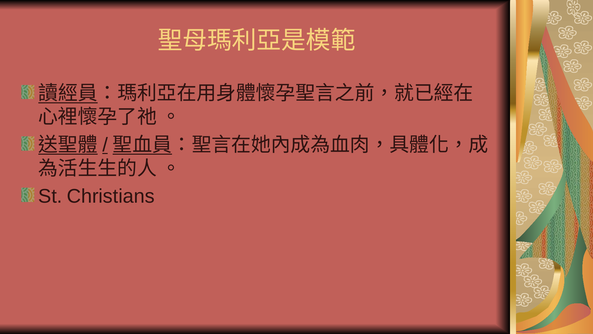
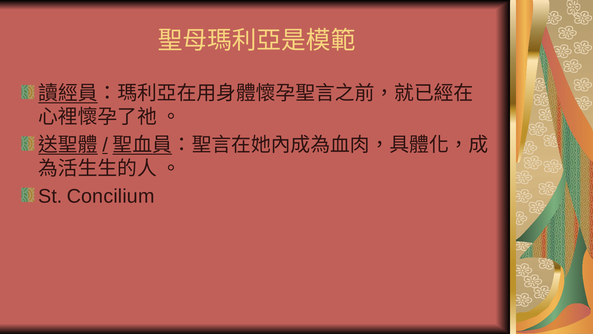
Christians: Christians -> Concilium (111, 196)
